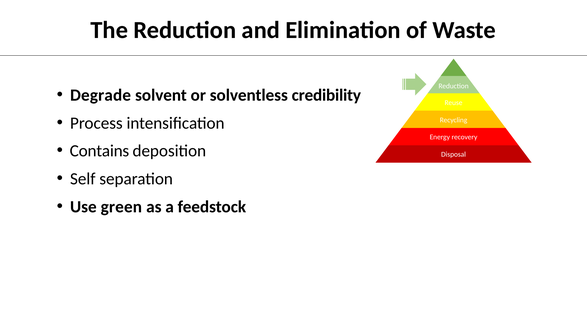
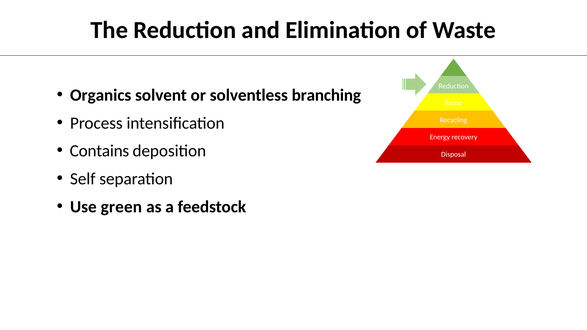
Degrade: Degrade -> Organics (101, 95)
credibility: credibility -> branching (326, 95)
